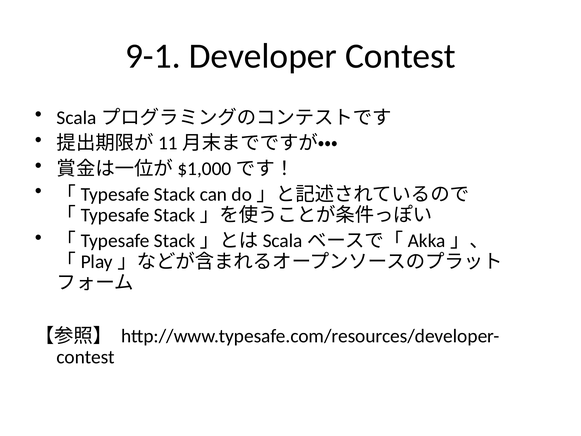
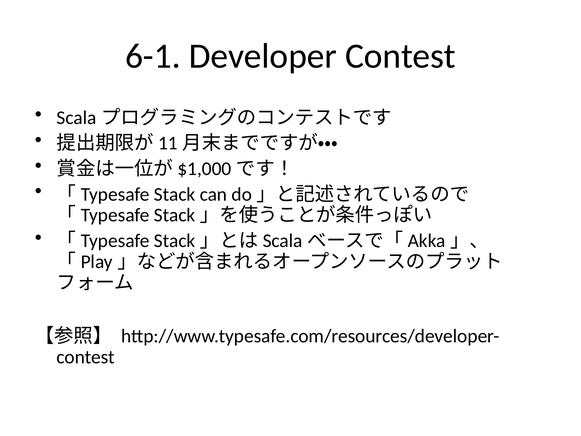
9-1: 9-1 -> 6-1 (153, 56)
